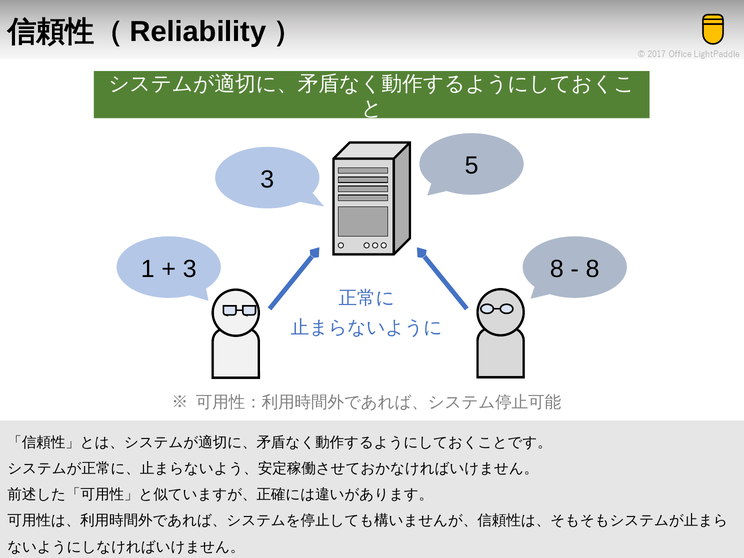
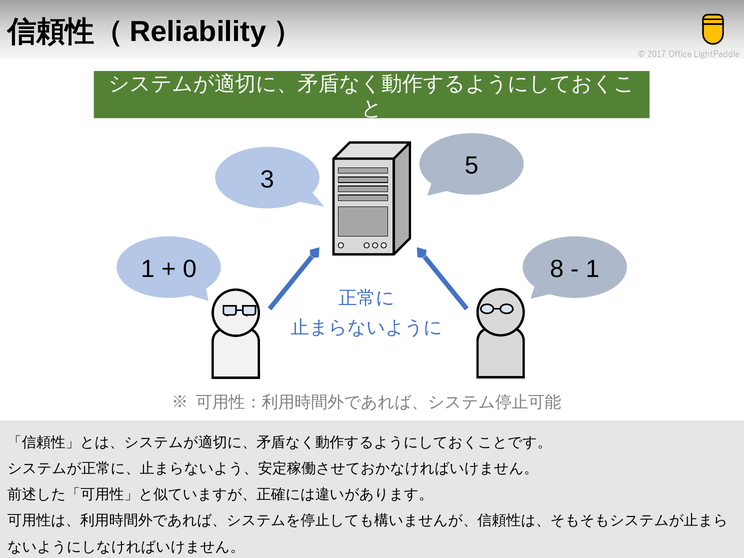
3: 3 -> 0 (190, 269)
8: 8 -> 1 (593, 269)
